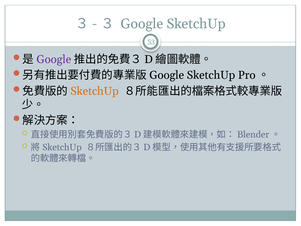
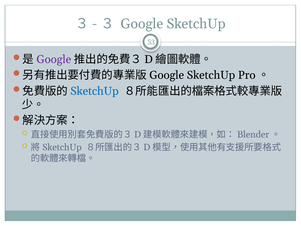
SketchUp colour: orange -> blue (95, 91)
